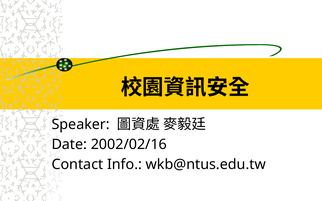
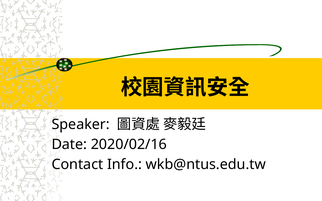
2002/02/16: 2002/02/16 -> 2020/02/16 (129, 145)
